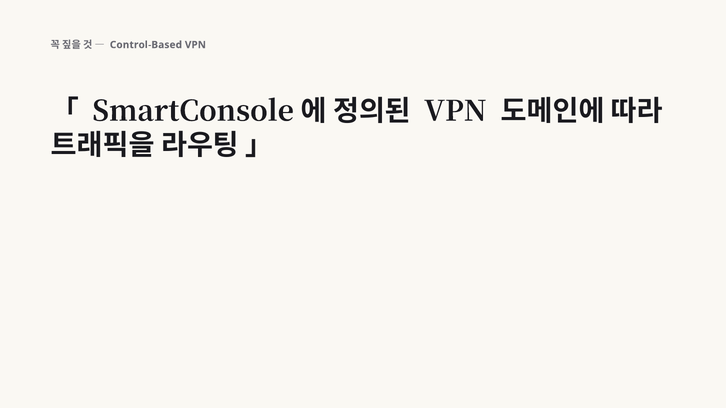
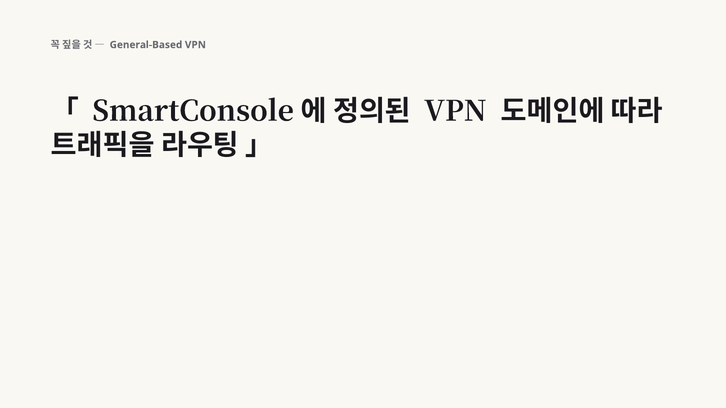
Control-Based: Control-Based -> General-Based (146, 45)
